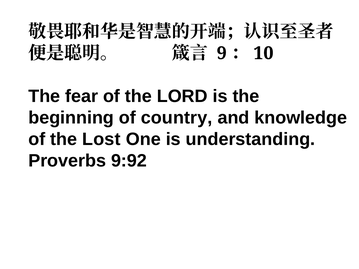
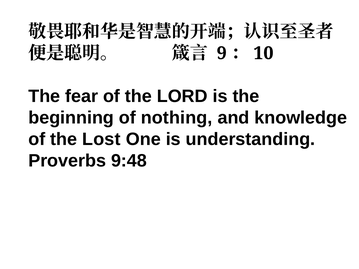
country: country -> nothing (177, 118)
9:92: 9:92 -> 9:48 (129, 161)
